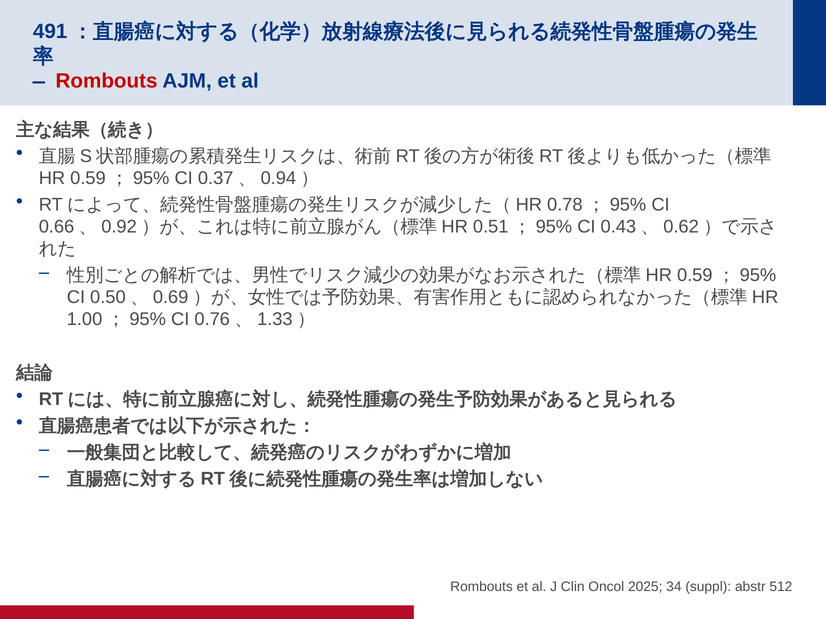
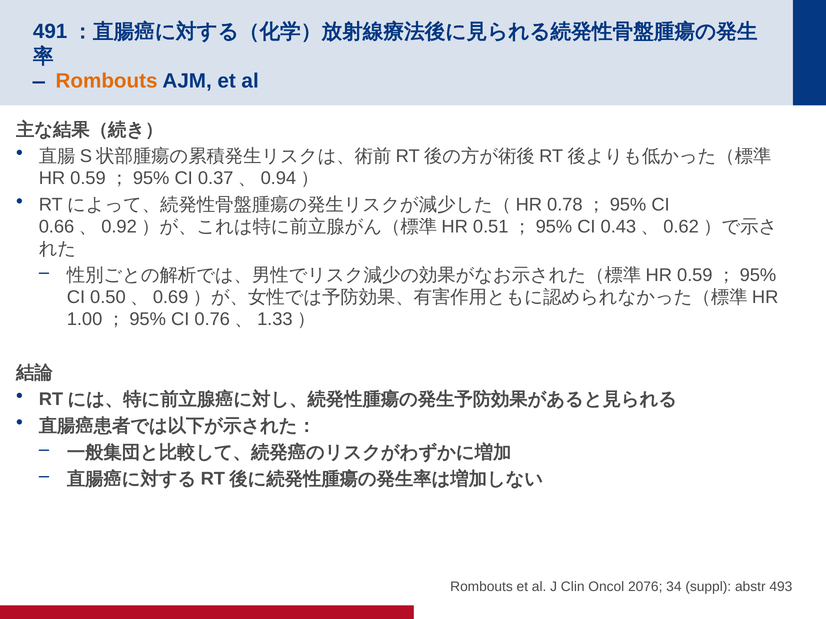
Rombouts colour: red -> orange (107, 81)
2025: 2025 -> 2076 (645, 587)
512: 512 -> 493 (781, 587)
